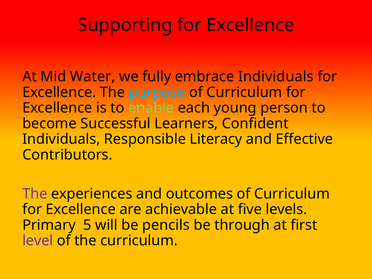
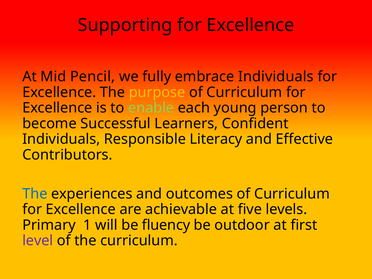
Water: Water -> Pencil (93, 77)
purpose colour: light blue -> yellow (157, 92)
The colour: purple -> blue (35, 194)
5: 5 -> 1 (87, 225)
pencils: pencils -> fluency (166, 225)
through: through -> outdoor (242, 225)
